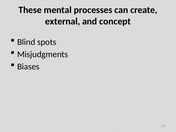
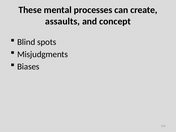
external: external -> assaults (62, 21)
